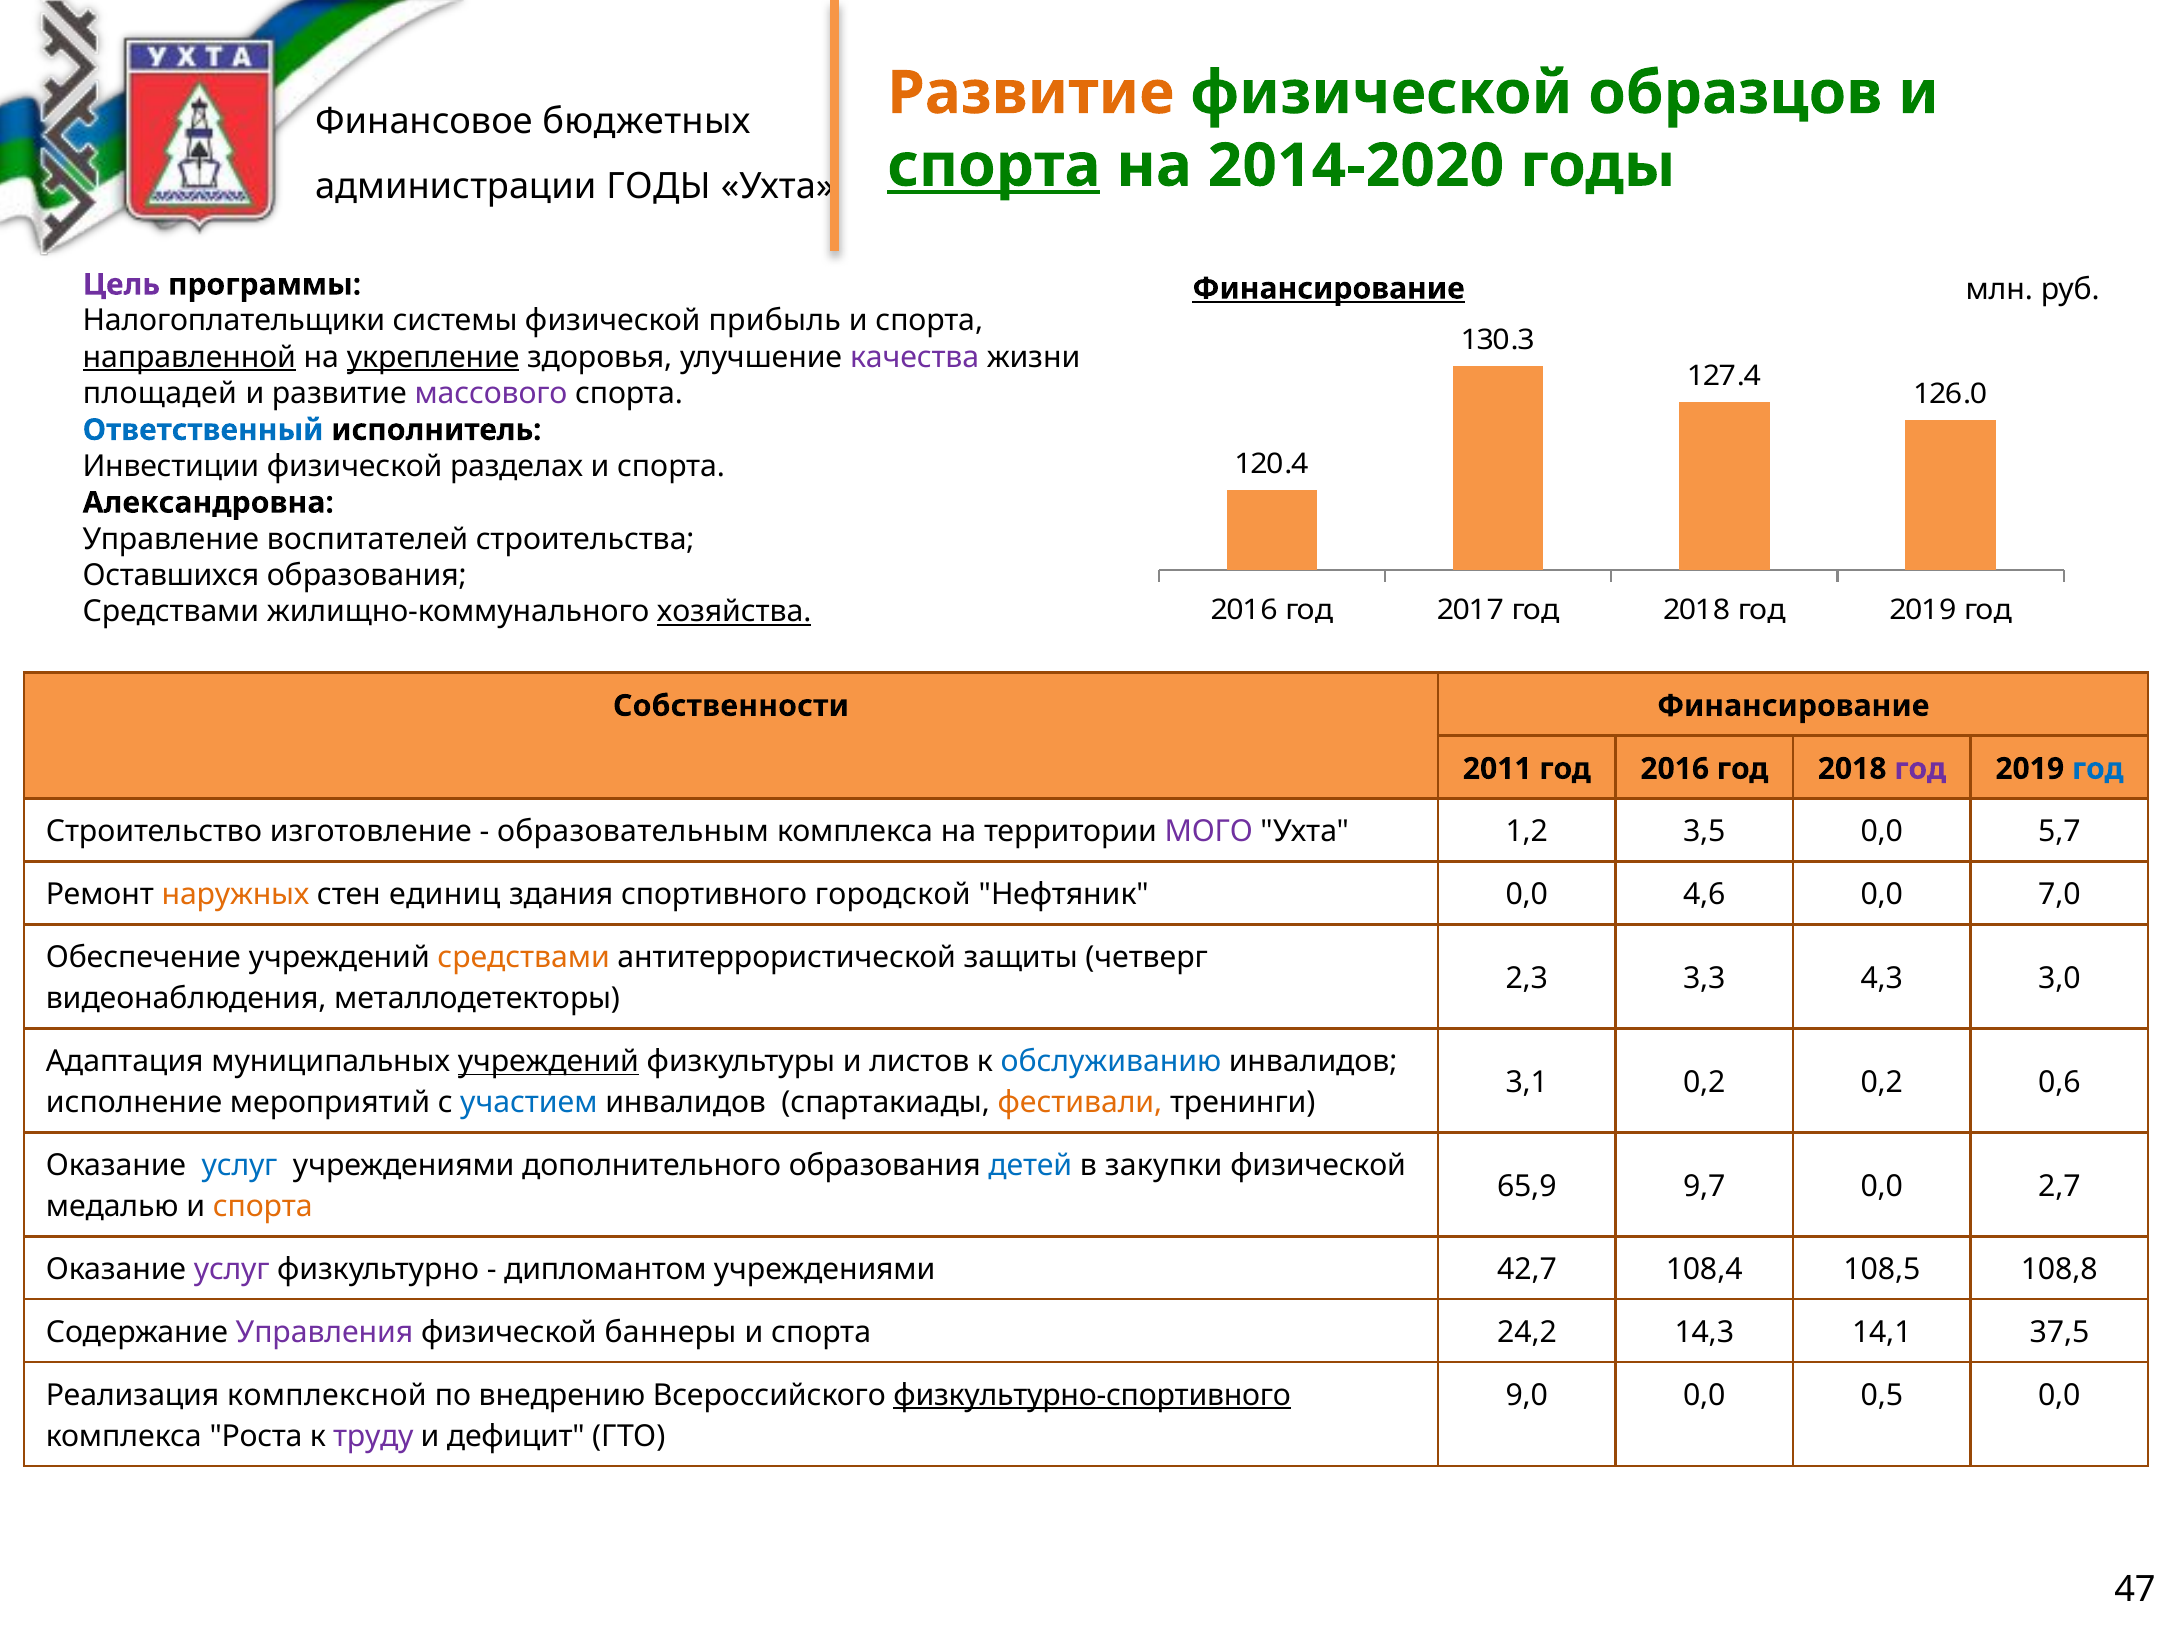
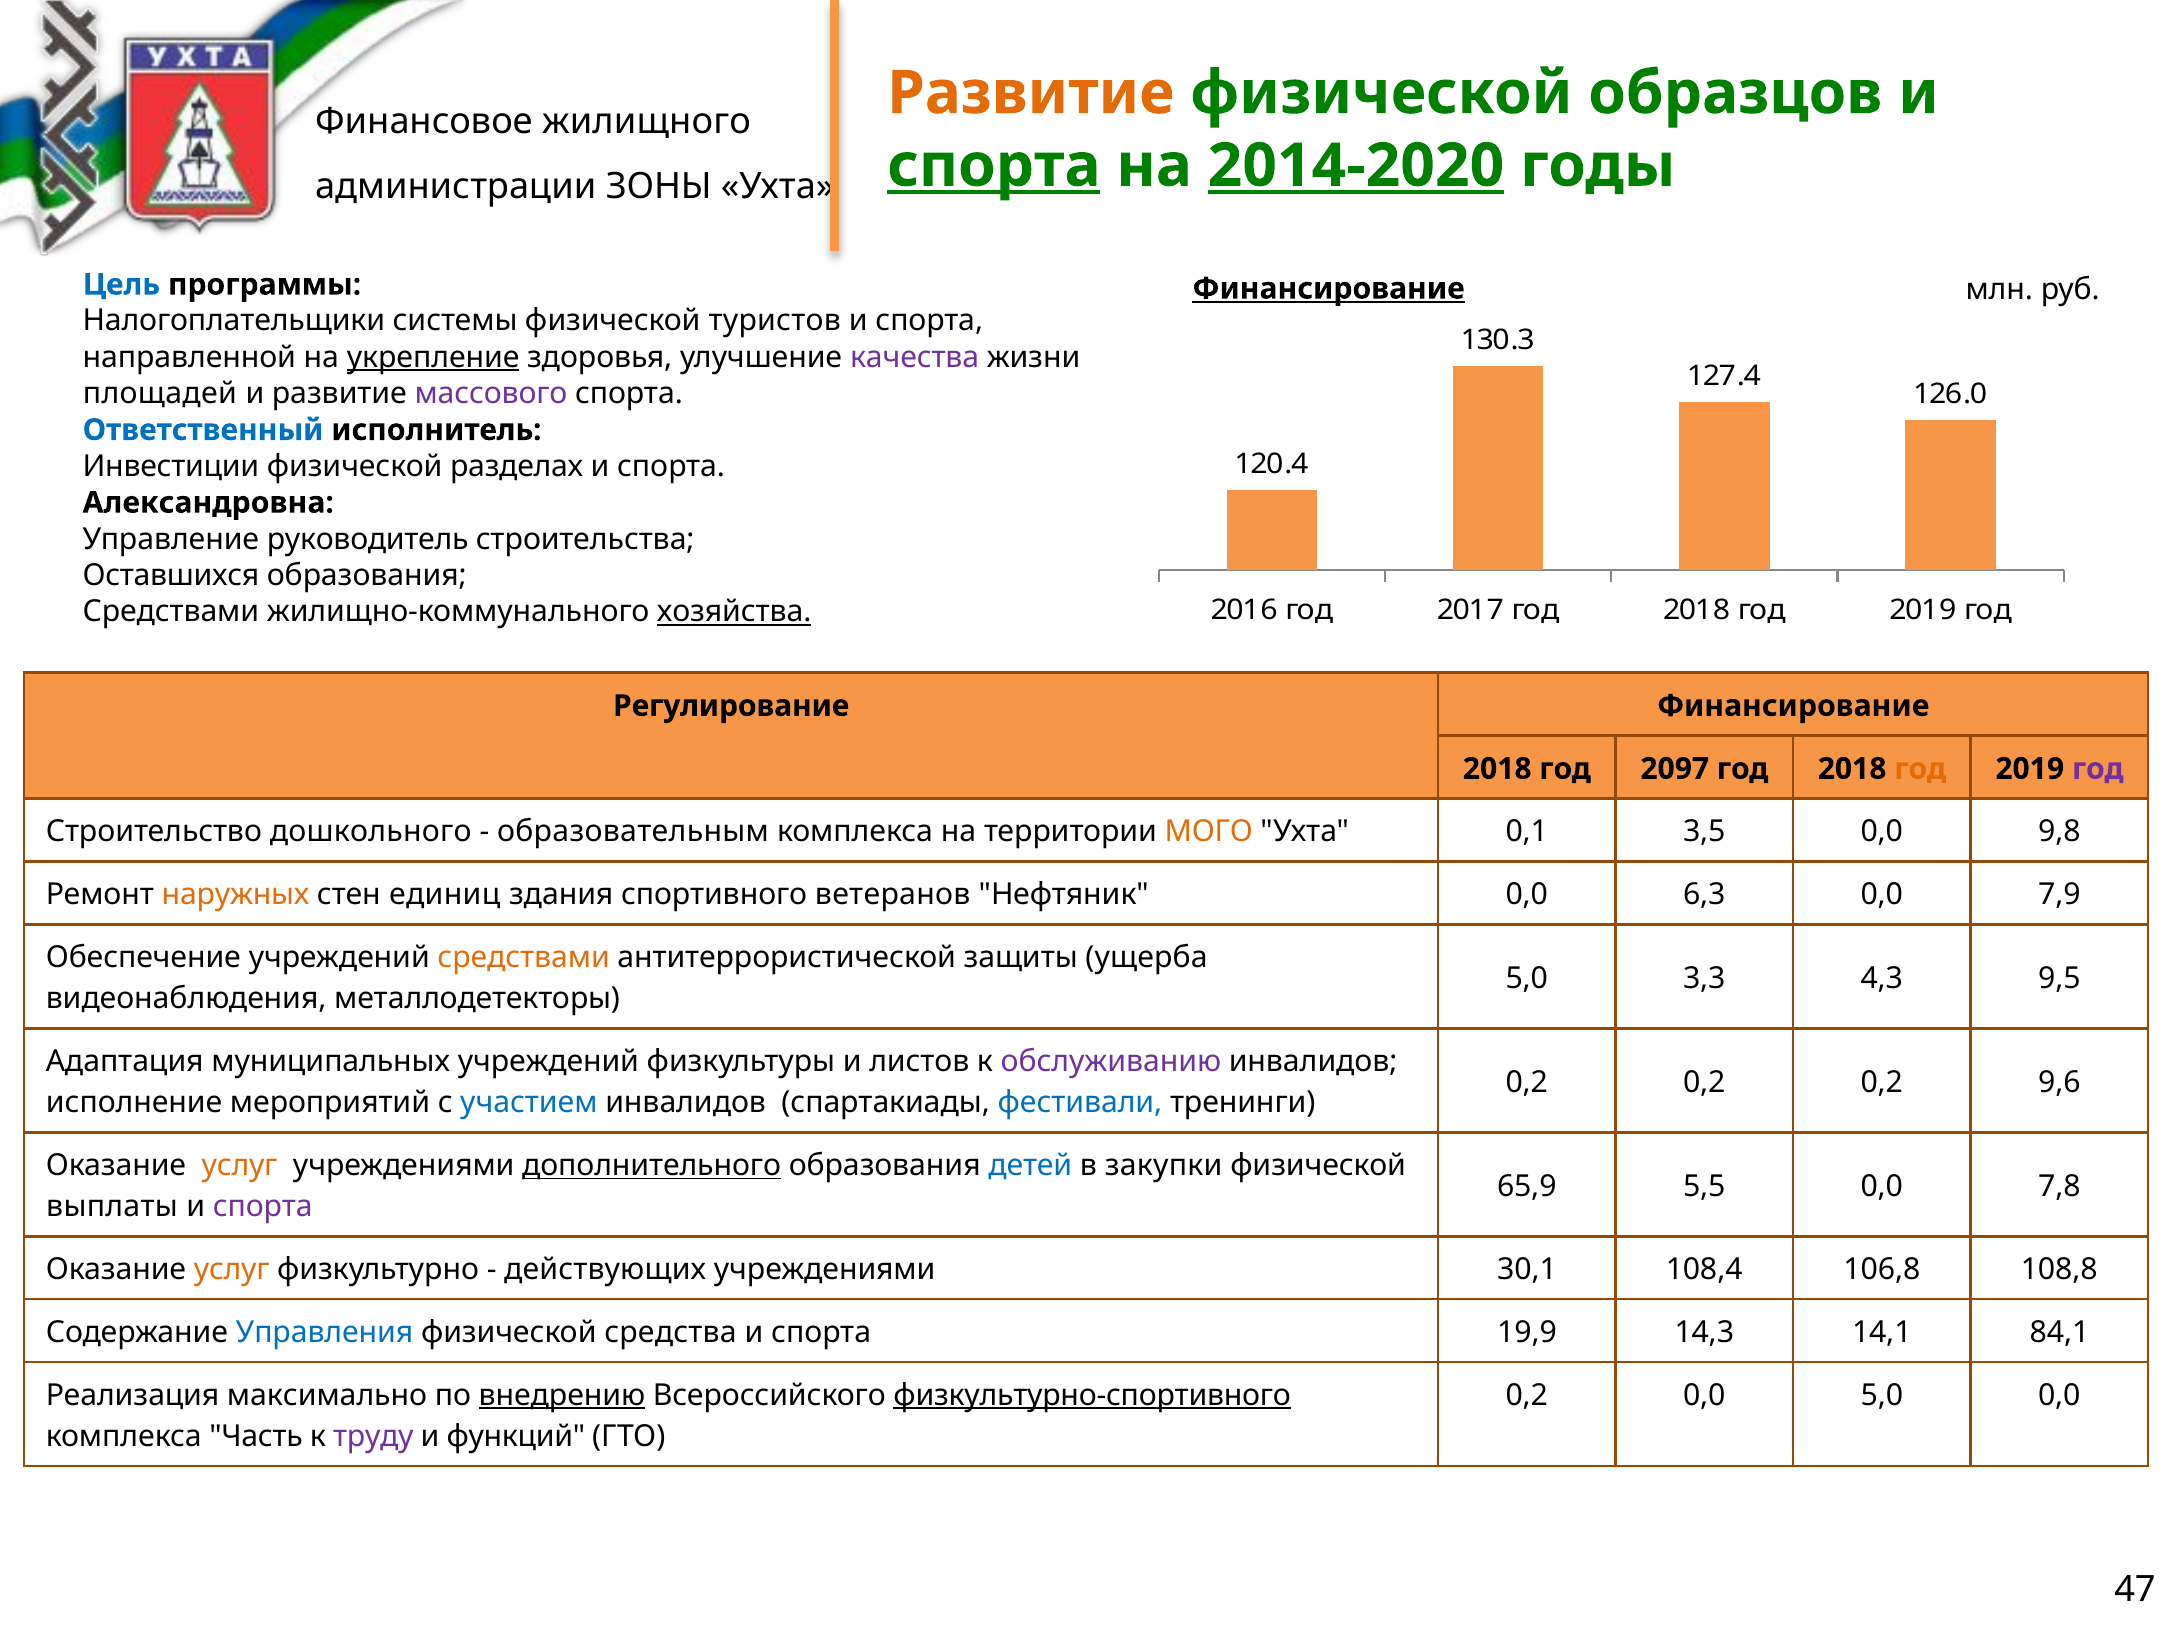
бюджетных: бюджетных -> жилищного (647, 121)
2014-2020 underline: none -> present (1356, 166)
ГОДЫ: ГОДЫ -> ЗОНЫ (659, 187)
Цель colour: purple -> blue (121, 285)
прибыль: прибыль -> туристов (775, 321)
направленной underline: present -> none (189, 357)
воспитателей: воспитателей -> руководитель (368, 539)
Собственности: Собственности -> Регулирование (731, 706)
2011: 2011 -> 2018 (1497, 769)
год 2016: 2016 -> 2097 (1675, 769)
год colour: purple -> orange (1920, 769)
год colour: blue -> purple (2098, 769)
изготовление: изготовление -> дошкольного (371, 832)
МОГО colour: purple -> orange (1209, 832)
1,2: 1,2 -> 0,1 (1527, 832)
5,7: 5,7 -> 9,8 (2059, 832)
городской: городской -> ветеранов (893, 894)
4,6: 4,6 -> 6,3 (1704, 894)
7,0: 7,0 -> 7,9 (2059, 894)
четверг: четверг -> ущерба (1147, 957)
2,3: 2,3 -> 5,0 (1527, 978)
3,0: 3,0 -> 9,5 (2059, 978)
учреждений underline: present -> none (548, 1061)
обслуживанию colour: blue -> purple (1111, 1061)
3,1: 3,1 -> 0,2 (1527, 1082)
0,6: 0,6 -> 9,6 (2059, 1082)
фестивали colour: orange -> blue (1080, 1102)
услуг colour: blue -> orange (240, 1165)
дополнительного underline: none -> present (652, 1165)
9,7: 9,7 -> 5,5 (1704, 1186)
2,7: 2,7 -> 7,8 (2059, 1186)
медалью: медалью -> выплаты (112, 1206)
спорта colour: orange -> purple (263, 1206)
услуг colour: purple -> orange (232, 1269)
дипломантом: дипломантом -> действующих (605, 1269)
42,7: 42,7 -> 30,1 (1527, 1269)
108,5: 108,5 -> 106,8 (1882, 1269)
Управления colour: purple -> blue (325, 1332)
баннеры: баннеры -> средства (671, 1332)
24,2: 24,2 -> 19,9 (1527, 1332)
37,5: 37,5 -> 84,1 (2060, 1332)
комплексной: комплексной -> максимально (327, 1395)
внедрению underline: none -> present (562, 1395)
9,0: 9,0 -> 0,2 (1527, 1395)
0,0 0,5: 0,5 -> 5,0 (1882, 1395)
Роста: Роста -> Часть (256, 1436)
дефицит: дефицит -> функций (516, 1436)
